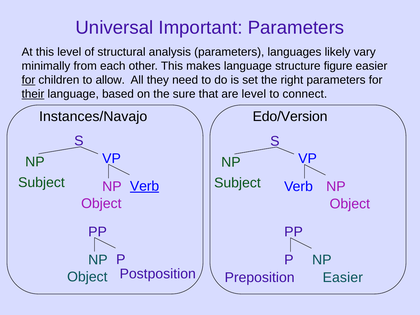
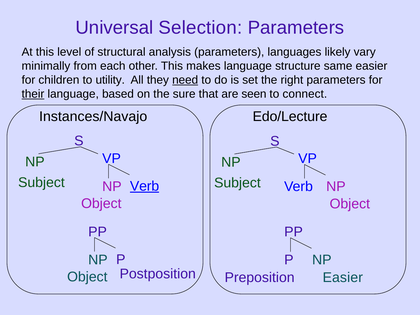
Important: Important -> Selection (200, 28)
figure: figure -> same (338, 66)
for underline: present -> none (28, 80)
allow: allow -> utility (110, 80)
need underline: none -> present (185, 80)
are level: level -> seen (254, 94)
Edo/Version: Edo/Version -> Edo/Lecture (290, 116)
